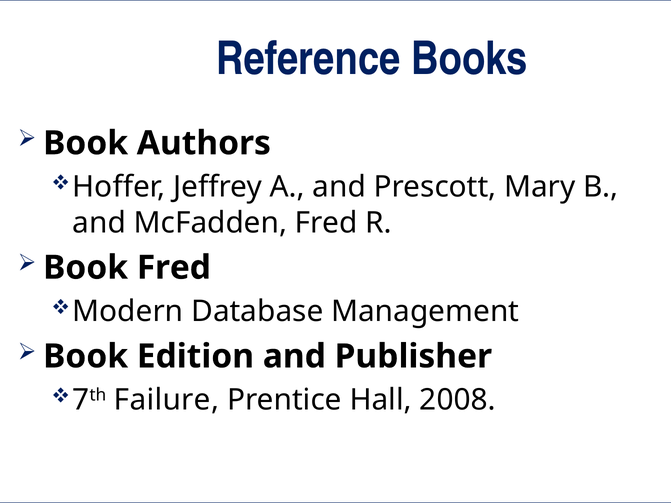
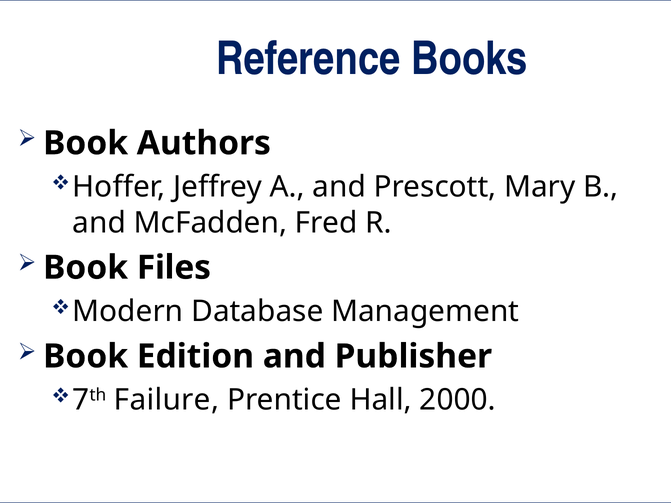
Book Fred: Fred -> Files (174, 268)
2008: 2008 -> 2000 (458, 400)
